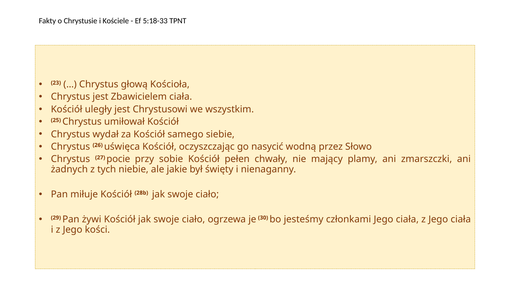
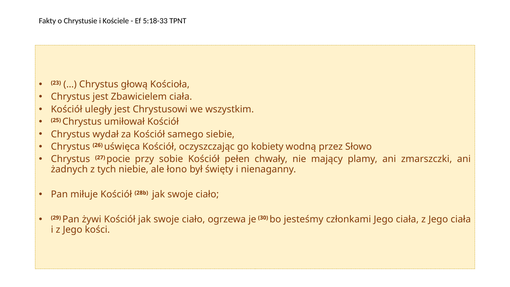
nasycić: nasycić -> kobiety (267, 147)
jakie: jakie -> łono (177, 169)
